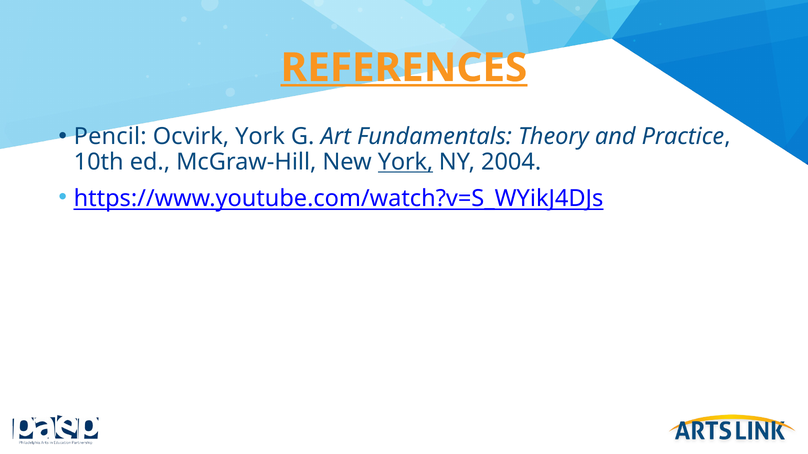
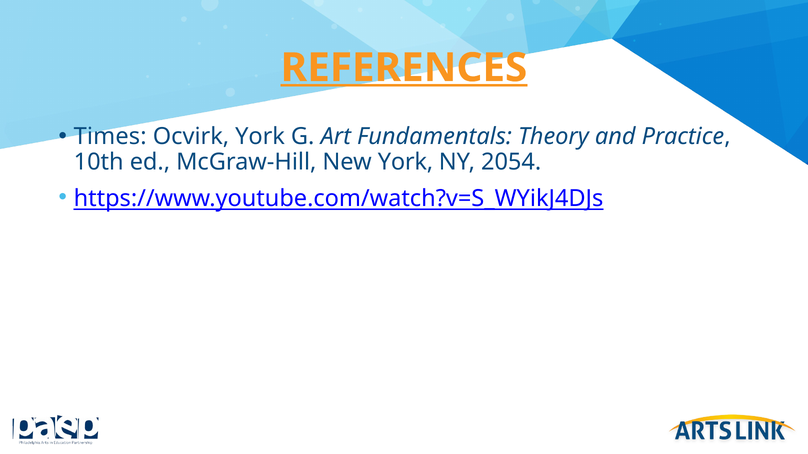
Pencil: Pencil -> Times (110, 137)
York underline: present -> none (405, 162)
2004: 2004 -> 2054 (511, 162)
